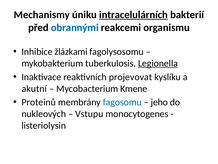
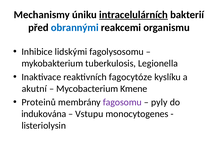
žlázkami: žlázkami -> lidskými (71, 52)
Legionella underline: present -> none (158, 63)
projevovat: projevovat -> fagocytóze (131, 77)
fagosomu colour: blue -> purple (122, 102)
jeho: jeho -> pyly (159, 102)
nukleových: nukleových -> indukována (44, 114)
